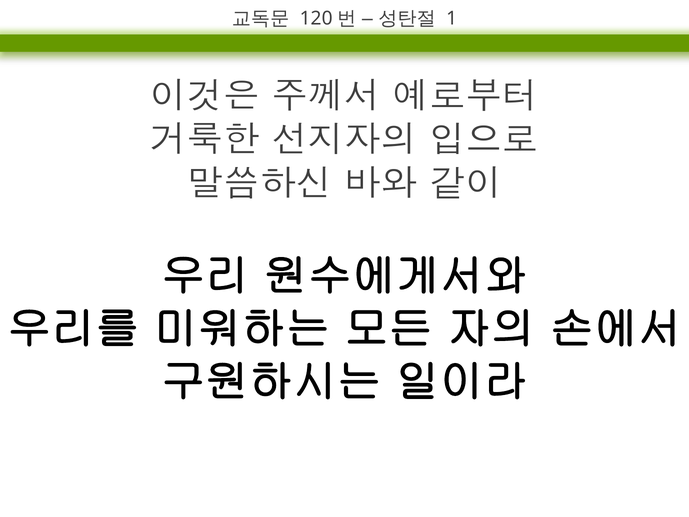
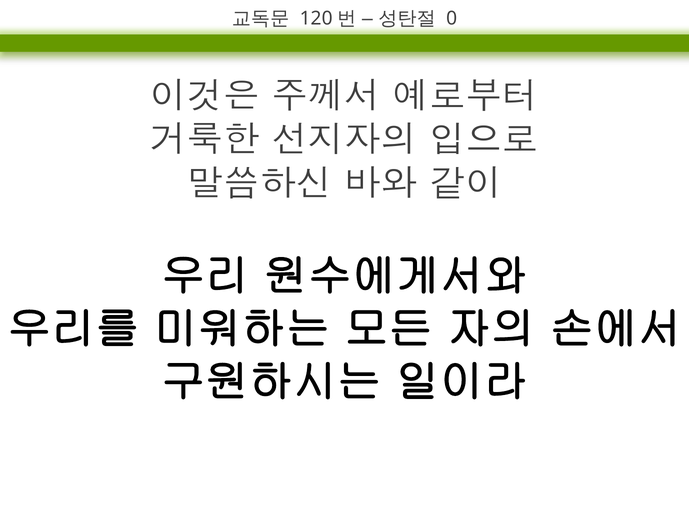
1: 1 -> 0 (452, 19)
